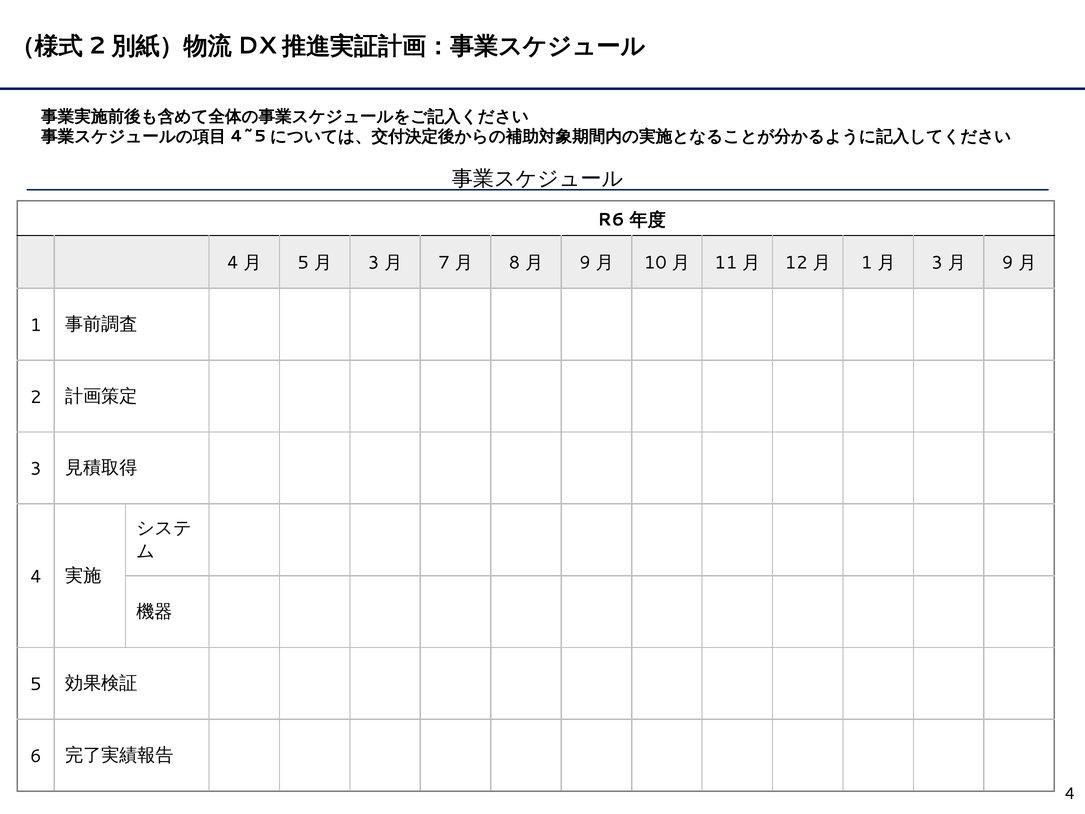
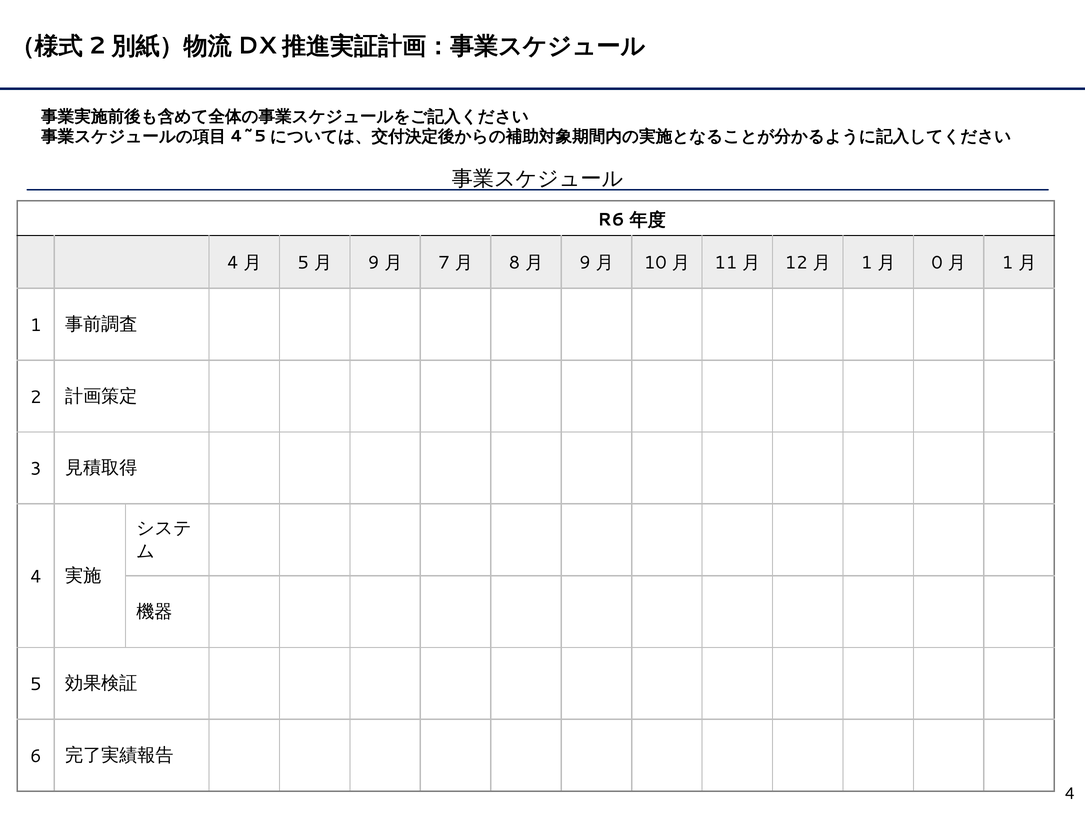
3: 3 -> 9 (374, 263)
3: 3 -> 0 (937, 263)
9: 9 -> 1 (1008, 263)
